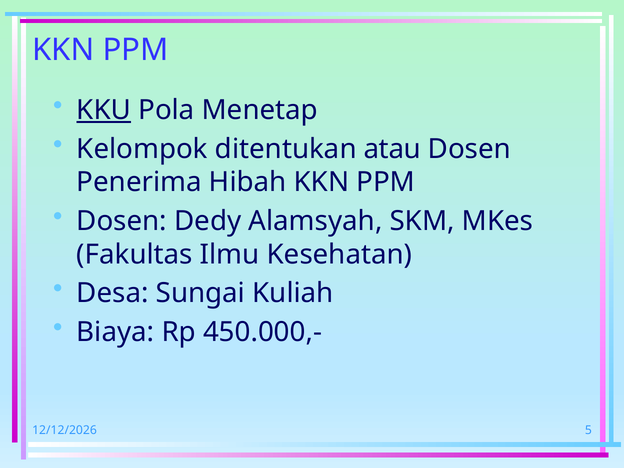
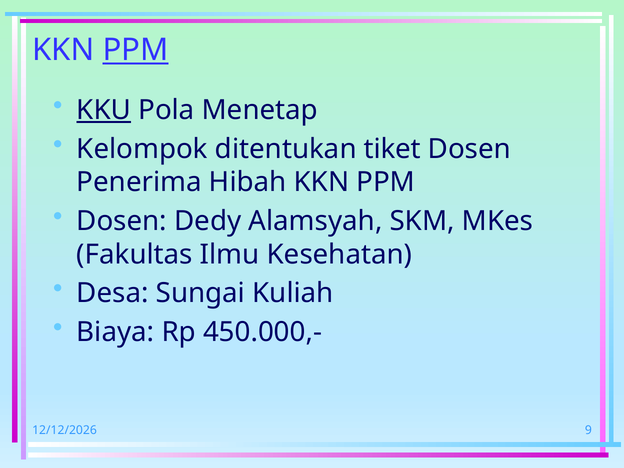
PPM underline: none -> present (136, 50)
atau: atau -> tiket (392, 149)
5: 5 -> 9 (588, 430)
